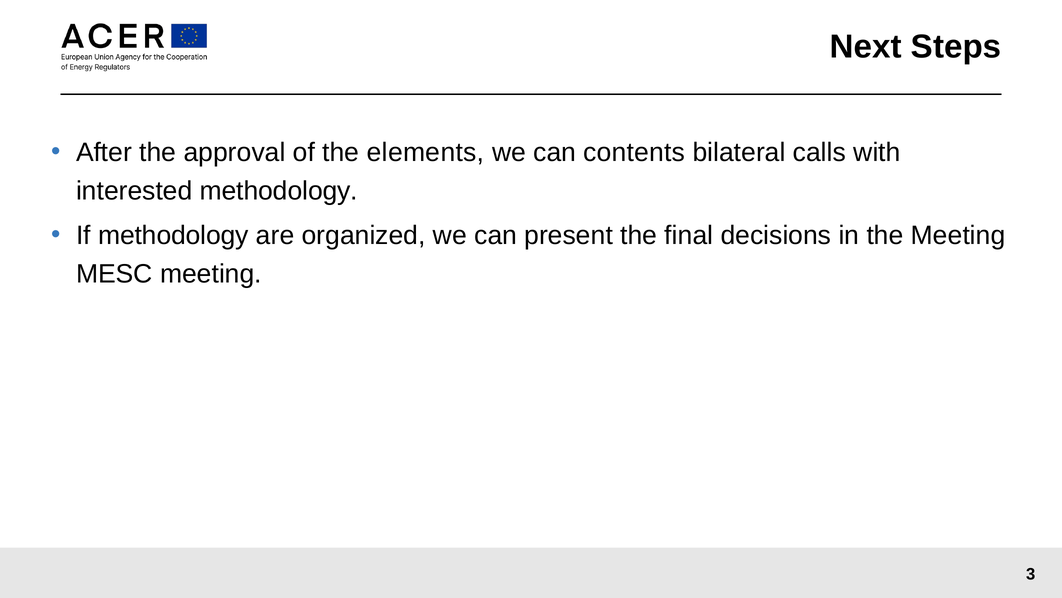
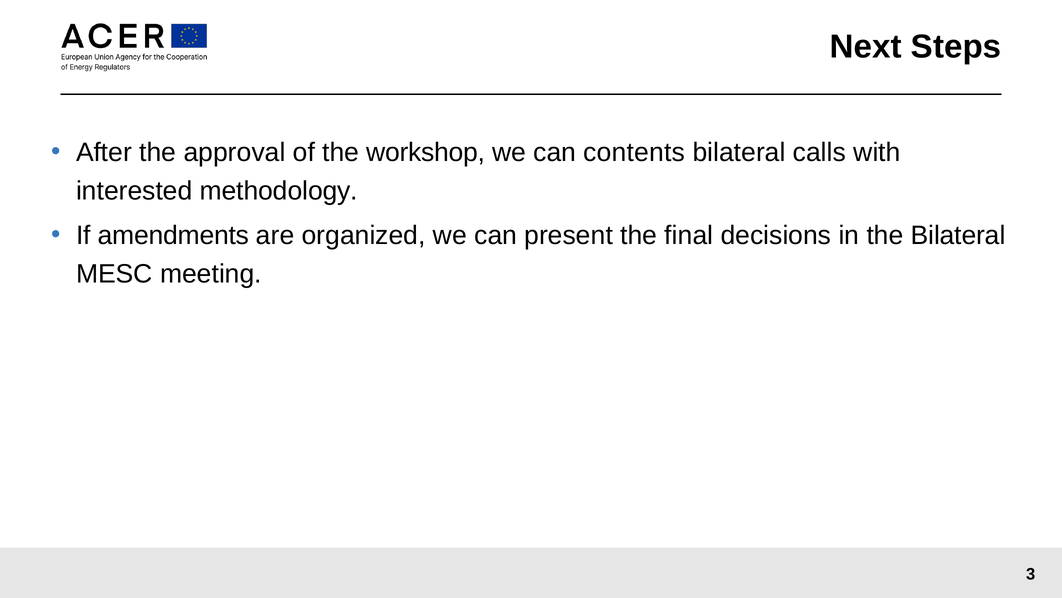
elements: elements -> workshop (426, 152)
If methodology: methodology -> amendments (173, 235)
the Meeting: Meeting -> Bilateral (958, 235)
